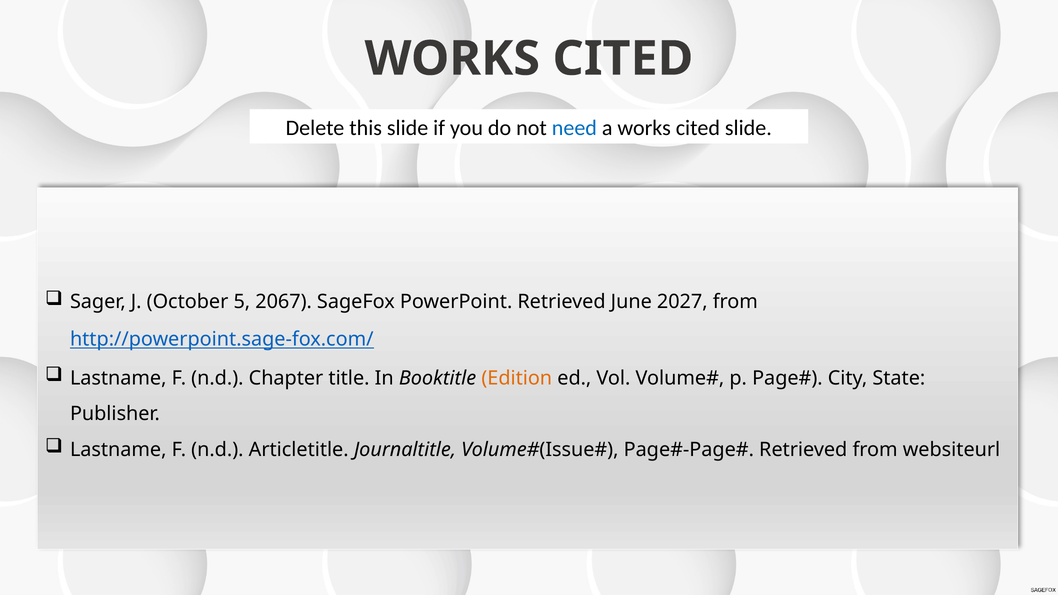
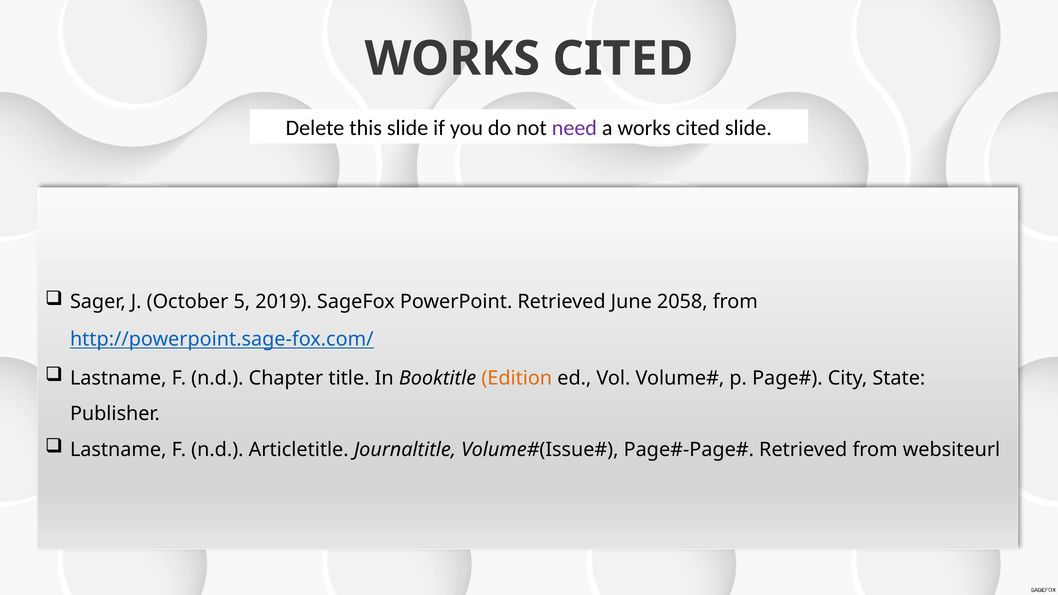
need colour: blue -> purple (574, 128)
2067: 2067 -> 2019 (284, 302)
2027: 2027 -> 2058 (682, 302)
